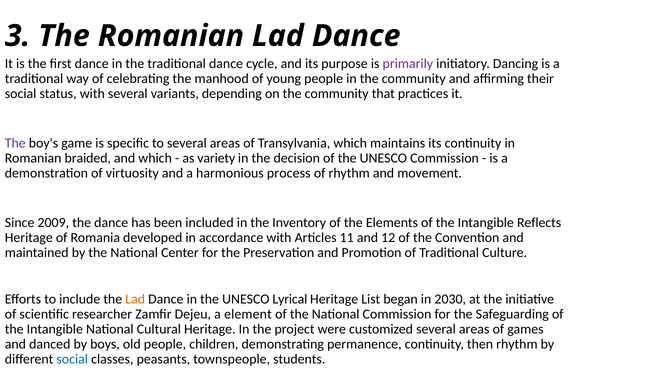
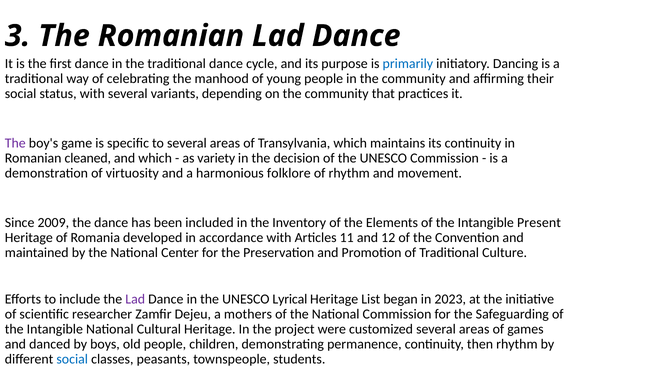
primarily colour: purple -> blue (408, 64)
braided: braided -> cleaned (88, 158)
process: process -> folklore (289, 173)
Reflects: Reflects -> Present (539, 223)
Lad colour: orange -> purple (135, 299)
2030: 2030 -> 2023 (450, 299)
element: element -> mothers (248, 314)
